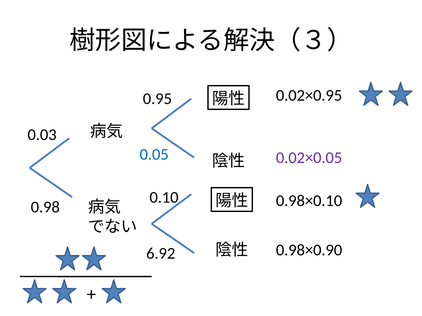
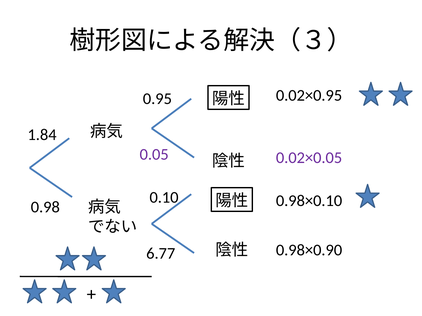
0.03: 0.03 -> 1.84 (42, 135)
0.05 colour: blue -> purple (154, 155)
6.92: 6.92 -> 6.77 (161, 254)
